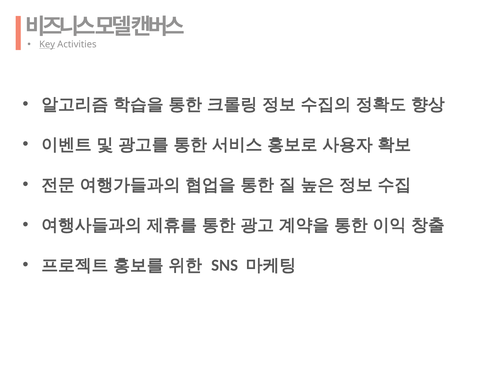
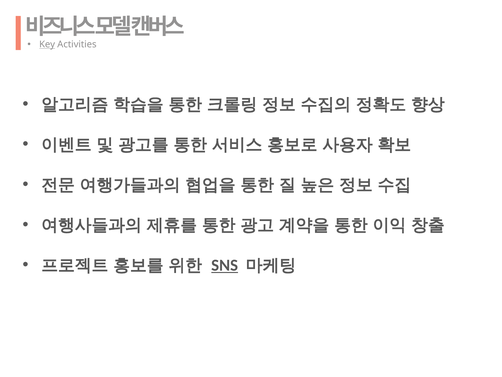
SNS underline: none -> present (225, 265)
